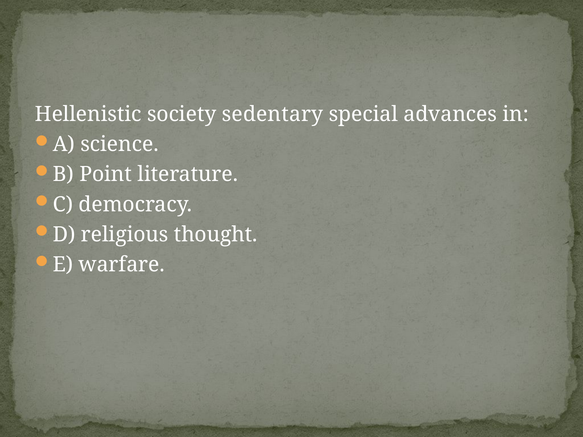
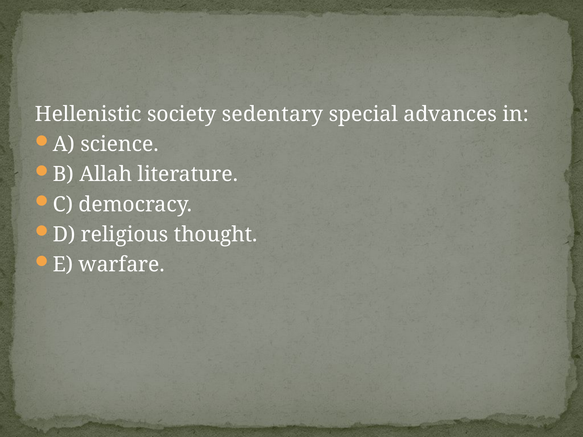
Point: Point -> Allah (106, 174)
